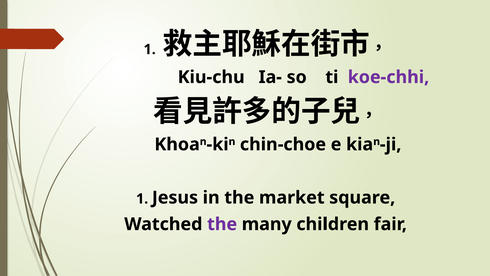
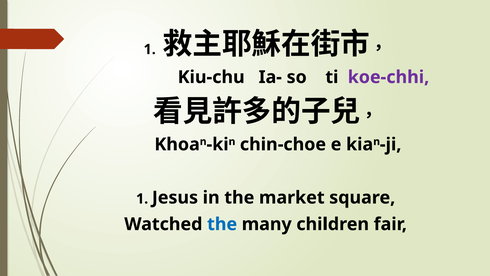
the colour: purple -> blue (222, 224)
